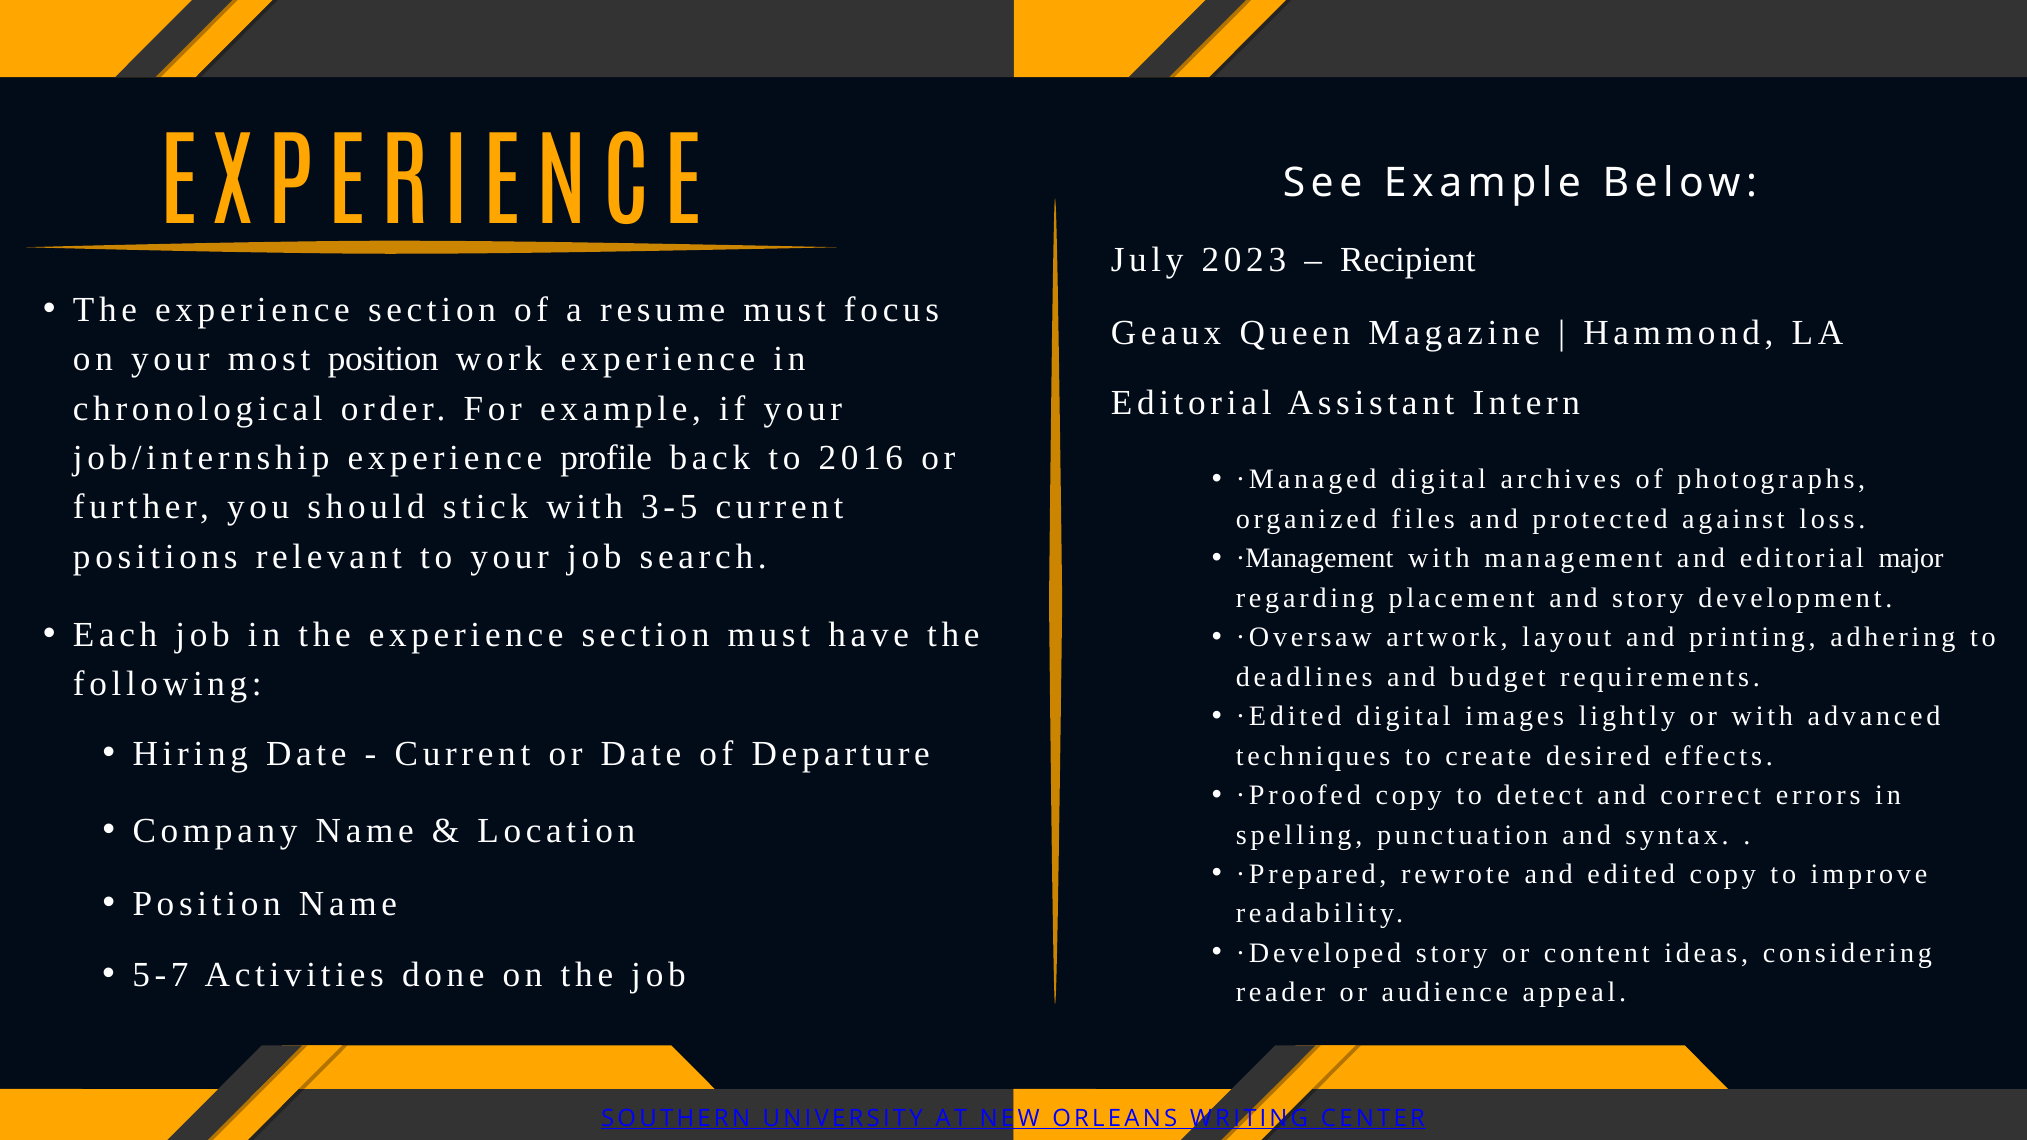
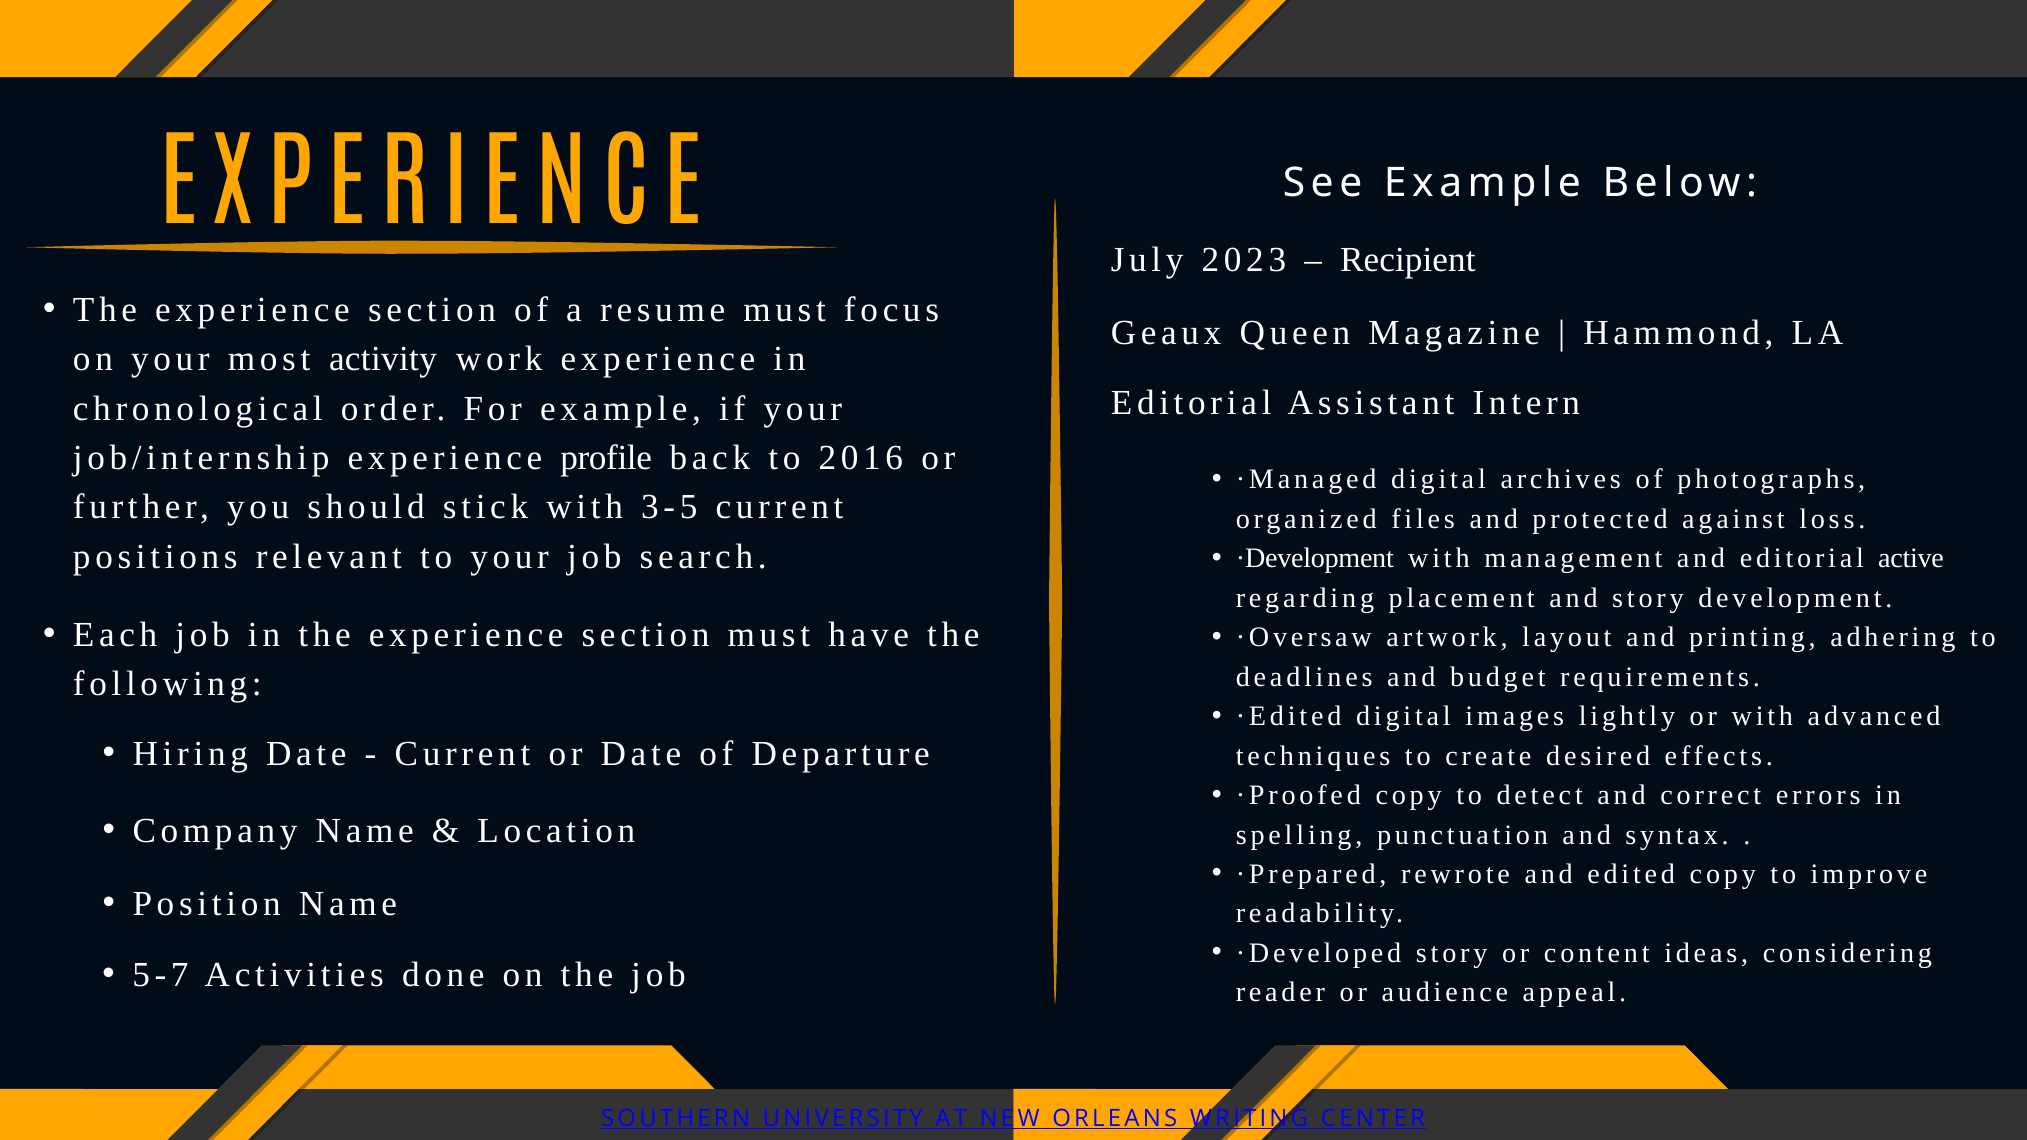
most position: position -> activity (383, 359)
·Management: ·Management -> ·Development (1315, 559)
major: major -> active (1911, 559)
